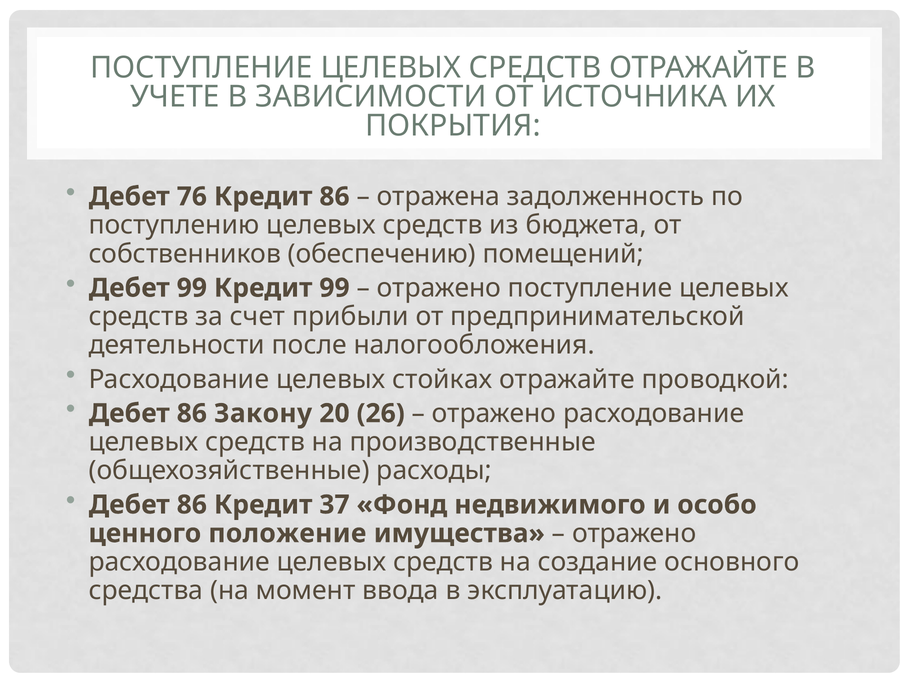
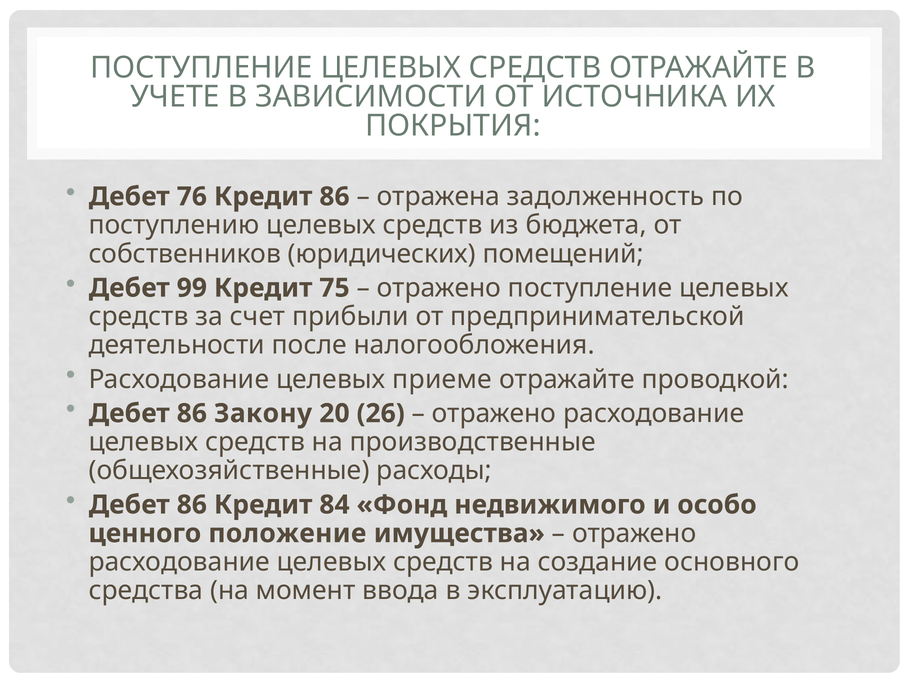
обеспечению: обеспечению -> юридических (382, 254)
Кредит 99: 99 -> 75 (334, 288)
стойках: стойках -> приеме (442, 379)
37: 37 -> 84 (334, 505)
